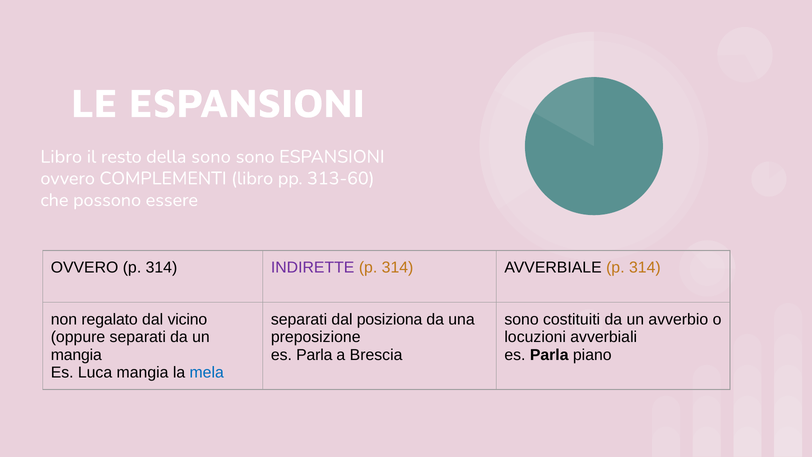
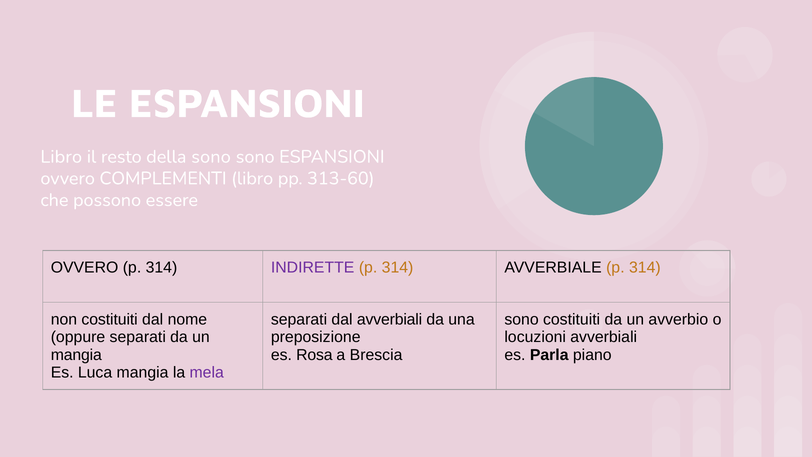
non regalato: regalato -> costituiti (110, 319)
vicino: vicino -> nome (187, 319)
dal posiziona: posiziona -> avverbiali (390, 319)
Parla: Parla -> Rosa (314, 355)
mela colour: blue -> purple (207, 372)
